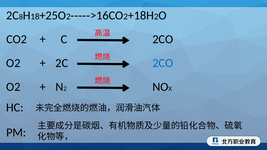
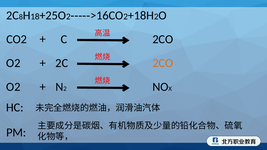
2CO colour: blue -> orange (163, 63)
